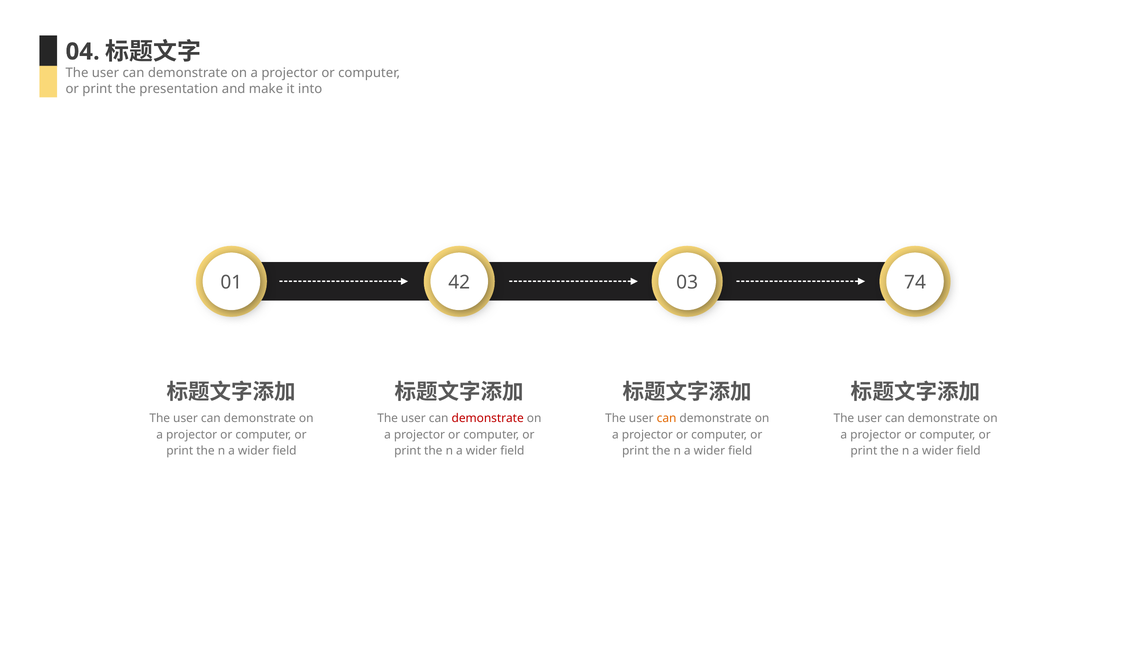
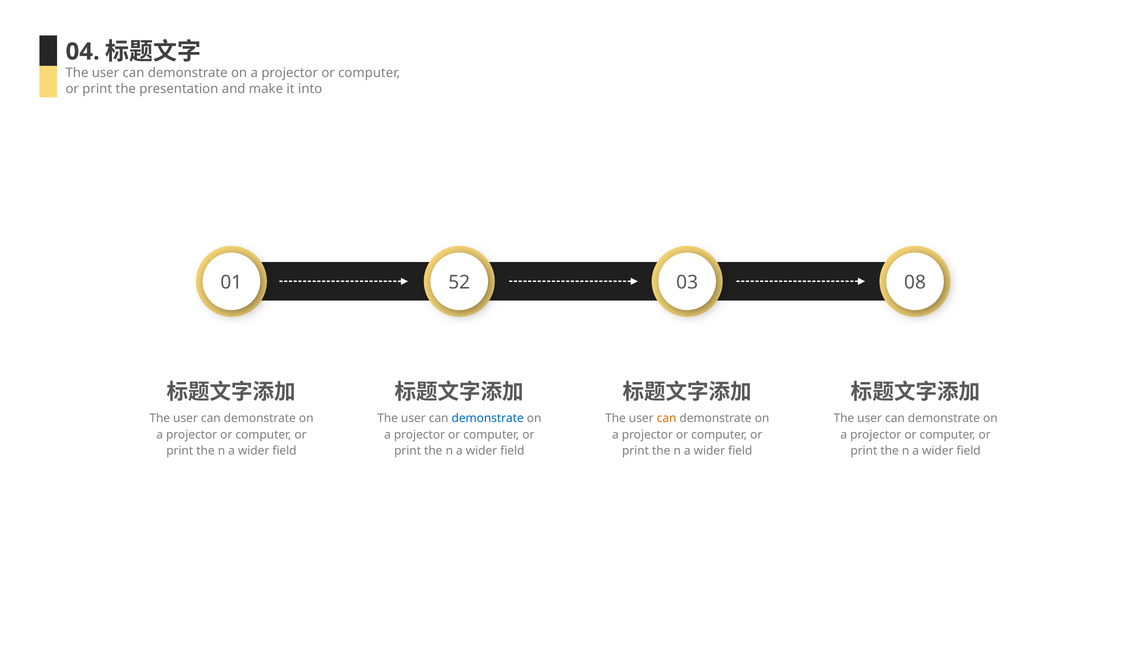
42: 42 -> 52 (459, 283)
74: 74 -> 08 (915, 283)
demonstrate colour: red -> blue (488, 418)
